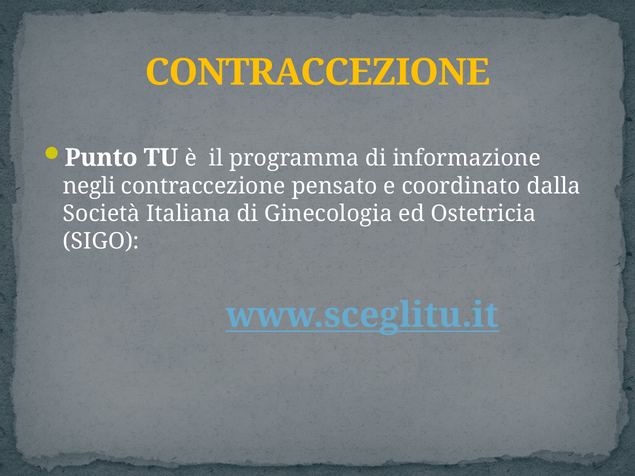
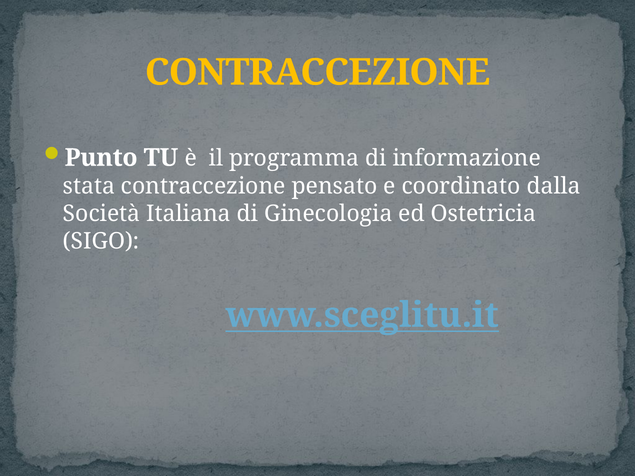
negli: negli -> stata (89, 186)
